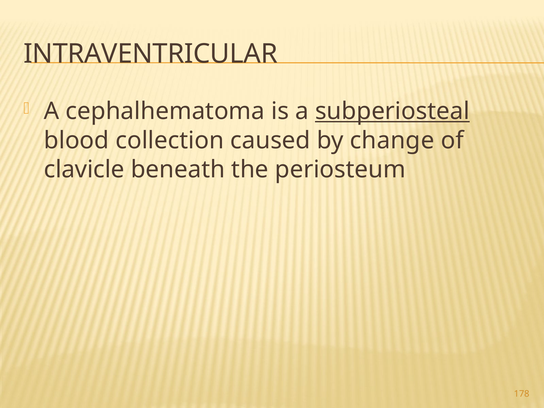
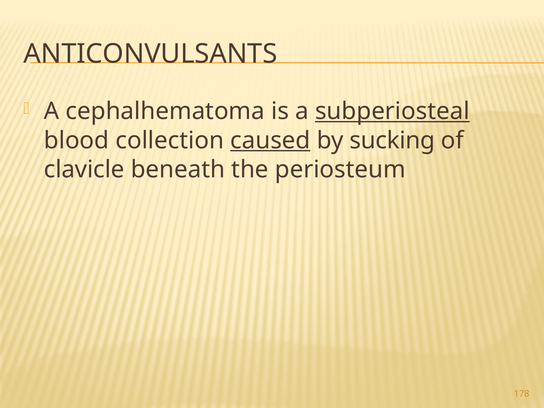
INTRAVENTRICULAR: INTRAVENTRICULAR -> ANTICONVULSANTS (150, 54)
caused underline: none -> present (270, 140)
change: change -> sucking (392, 140)
